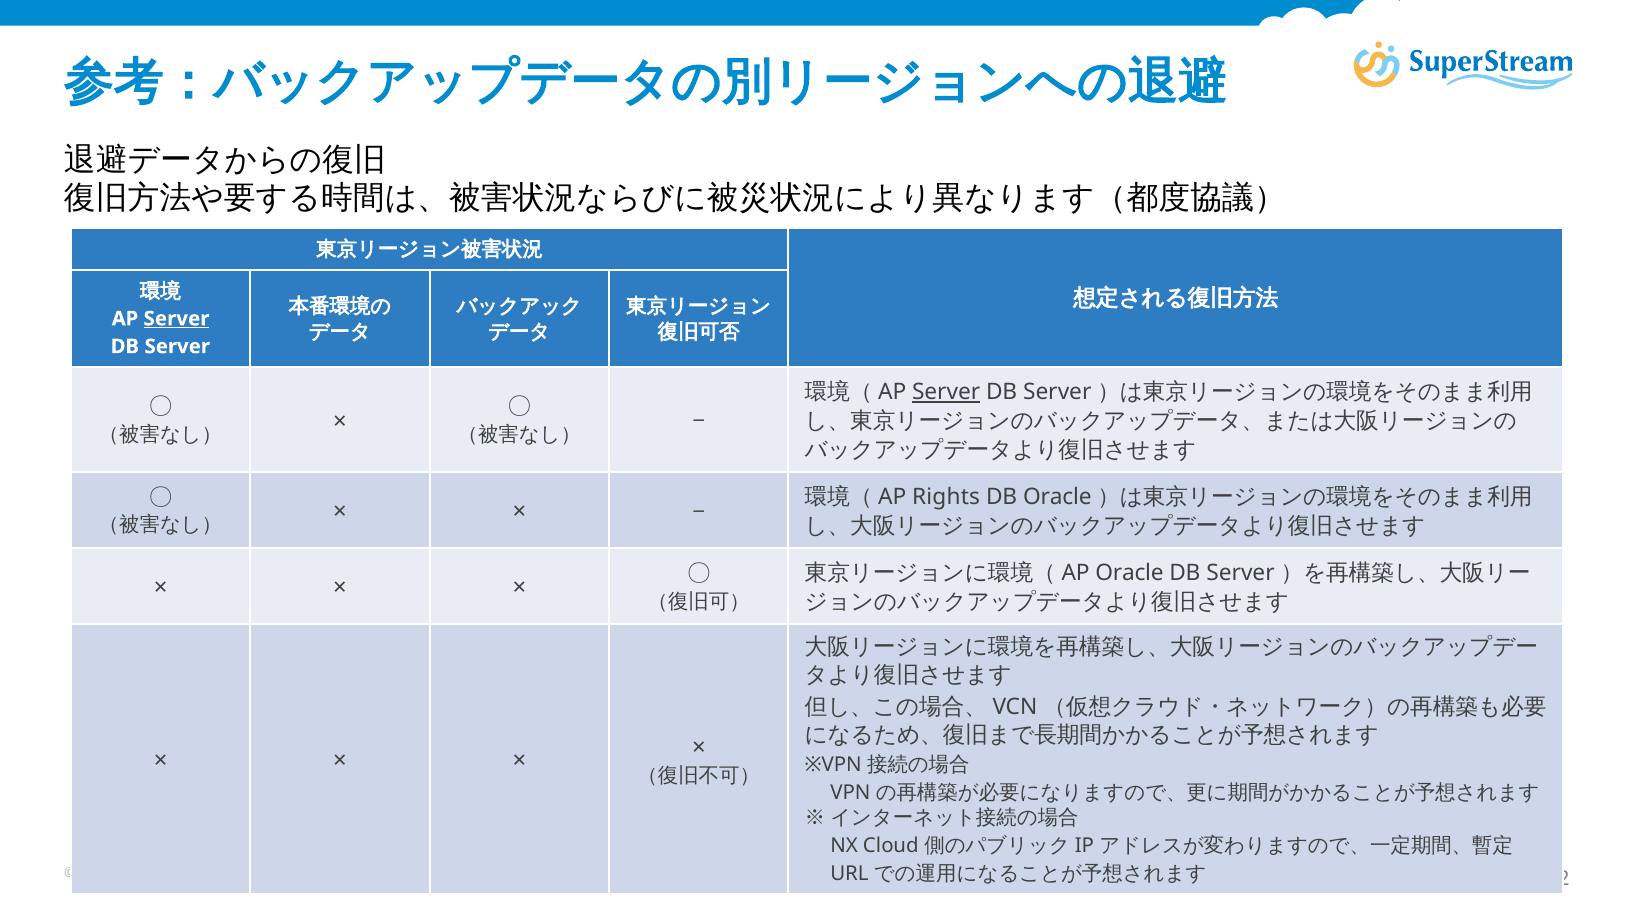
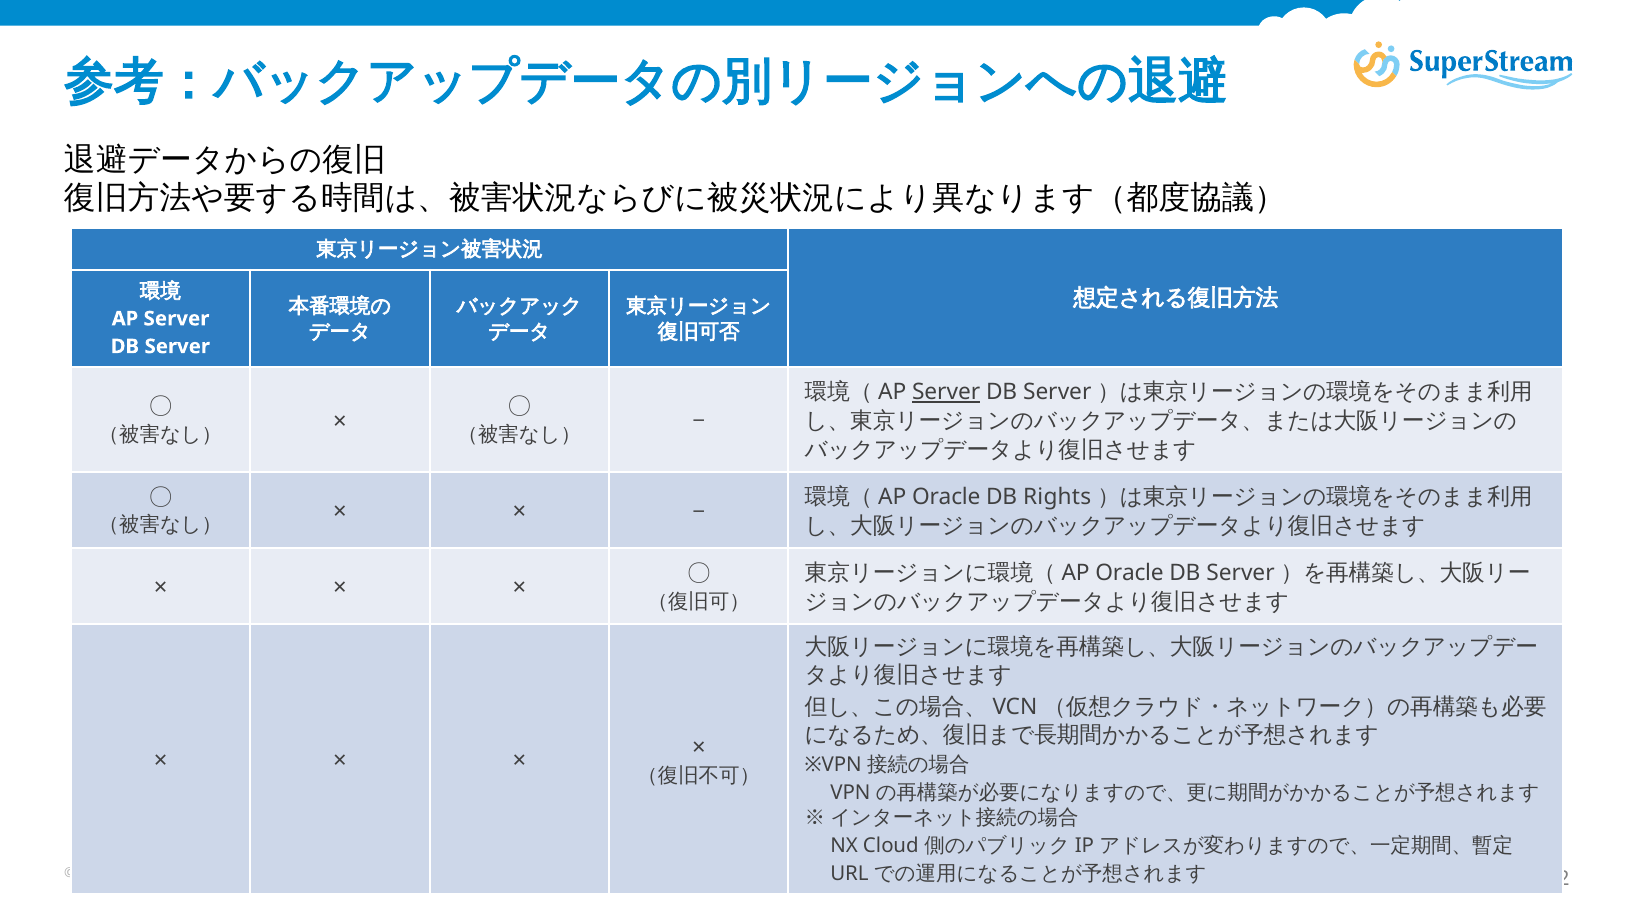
Server underline: present -> none (176, 319)
Rights: Rights -> Oracle (946, 497)
DB Oracle: Oracle -> Rights (1057, 497)
